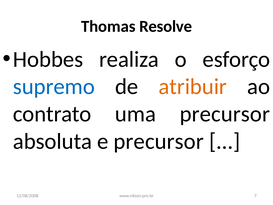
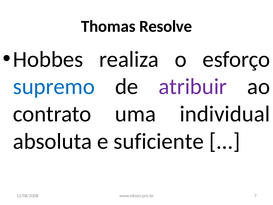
atribuir colour: orange -> purple (193, 87)
uma precursor: precursor -> individual (225, 114)
e precursor: precursor -> suficiente (159, 141)
